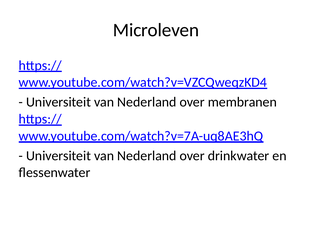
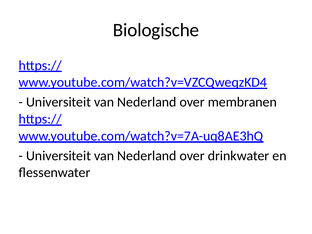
Microleven: Microleven -> Biologische (156, 30)
